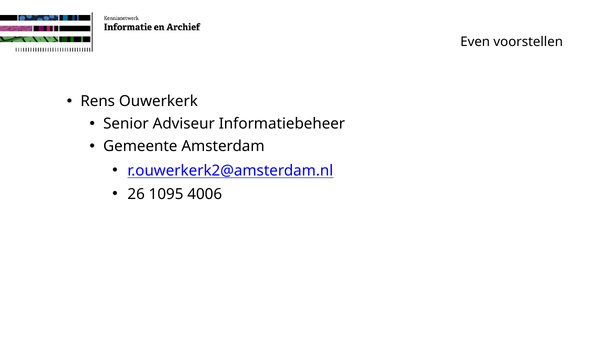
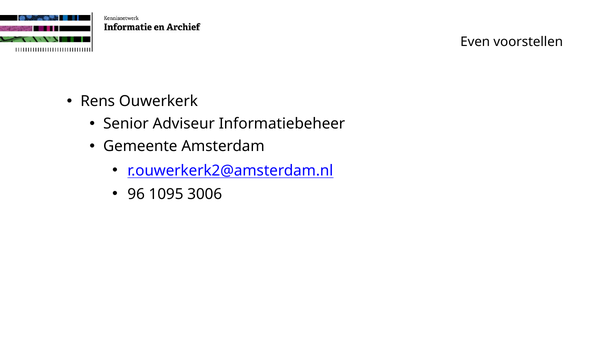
26: 26 -> 96 (136, 194)
4006: 4006 -> 3006 (205, 194)
